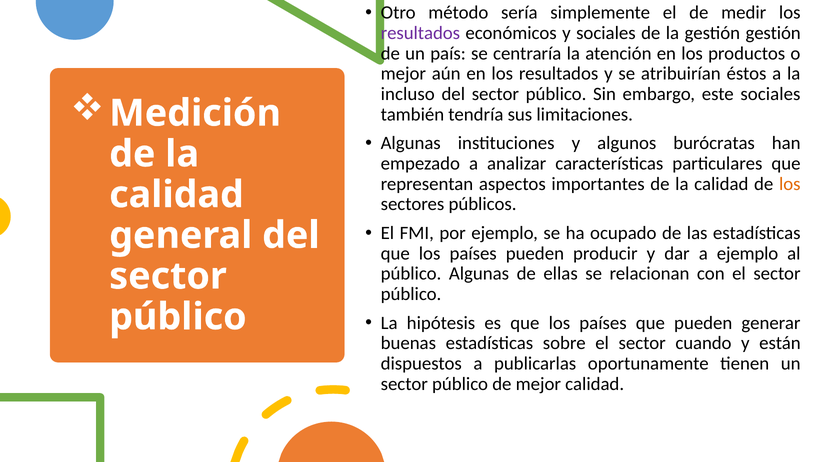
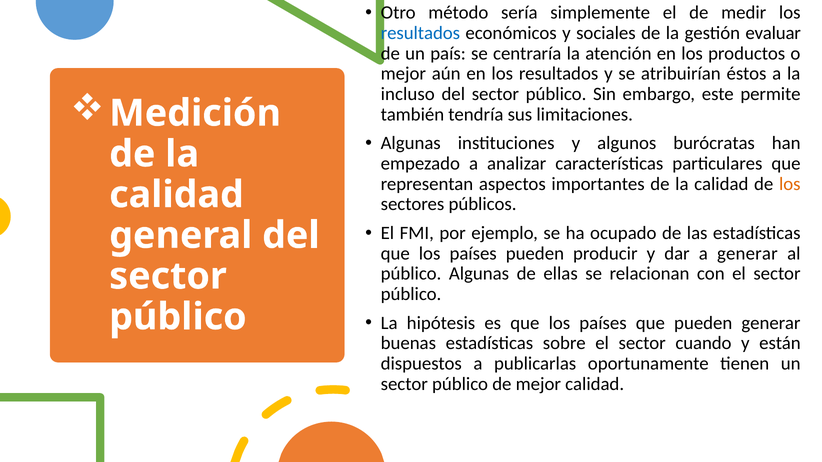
resultados colour: purple -> blue (420, 33)
gestión gestión: gestión -> evaluar (773, 33)
este sociales: sociales -> permite (770, 94)
a ejemplo: ejemplo -> generar (747, 254)
